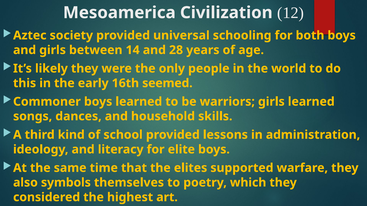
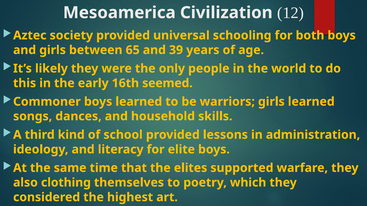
14: 14 -> 65 (133, 50)
28: 28 -> 39 (176, 50)
symbols: symbols -> clothing (66, 183)
